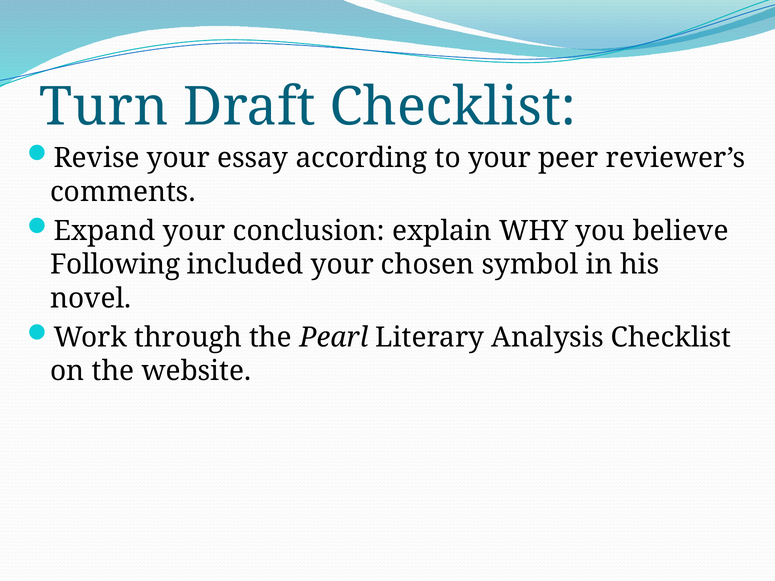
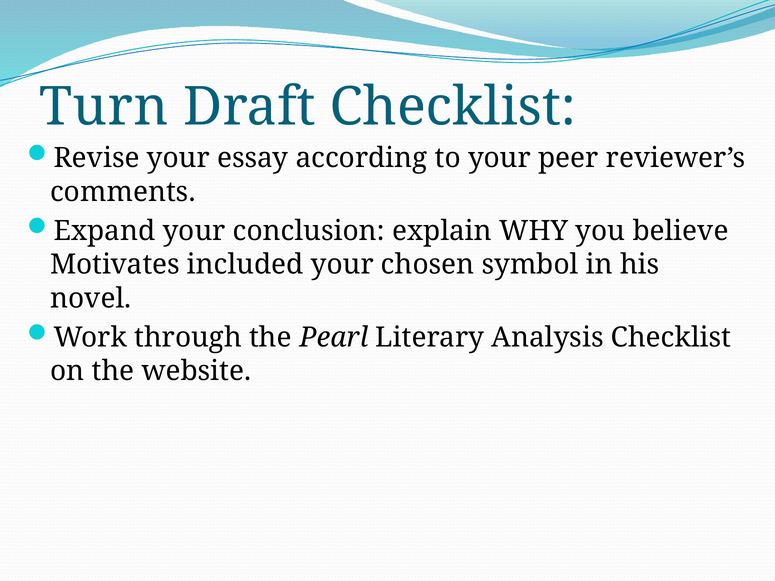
Following: Following -> Motivates (115, 265)
